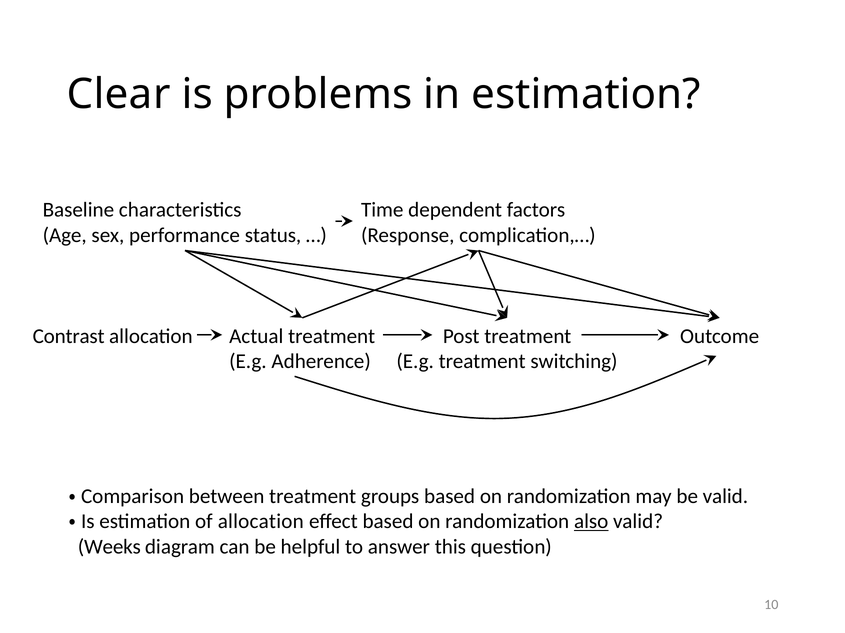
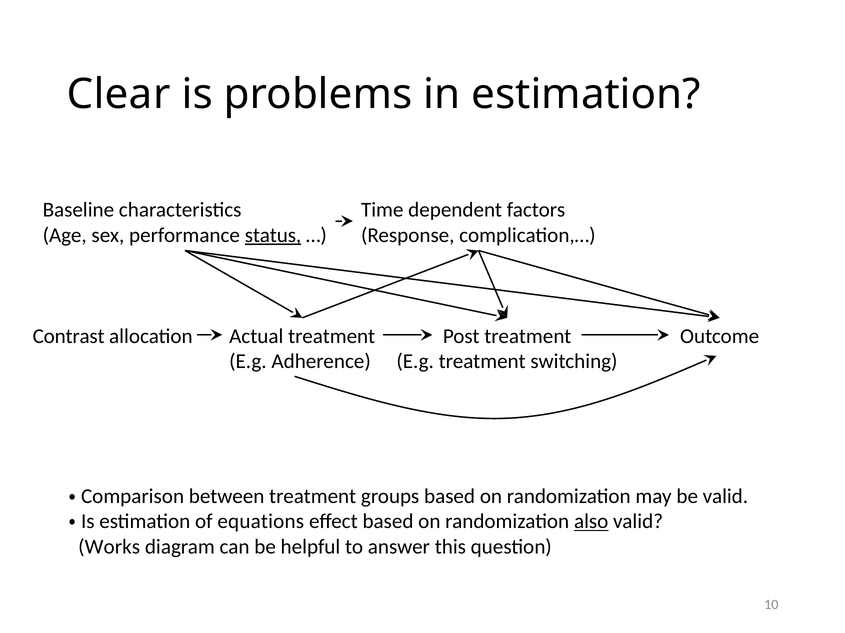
status underline: none -> present (273, 235)
of allocation: allocation -> equations (261, 522)
Weeks: Weeks -> Works (109, 547)
